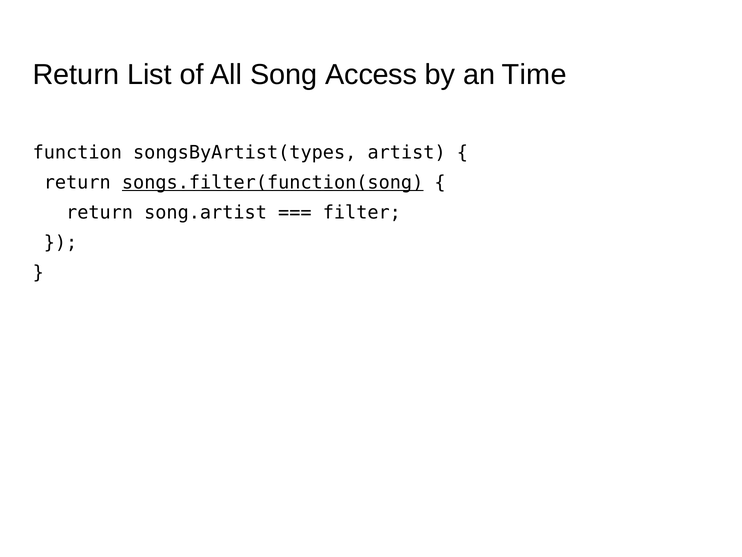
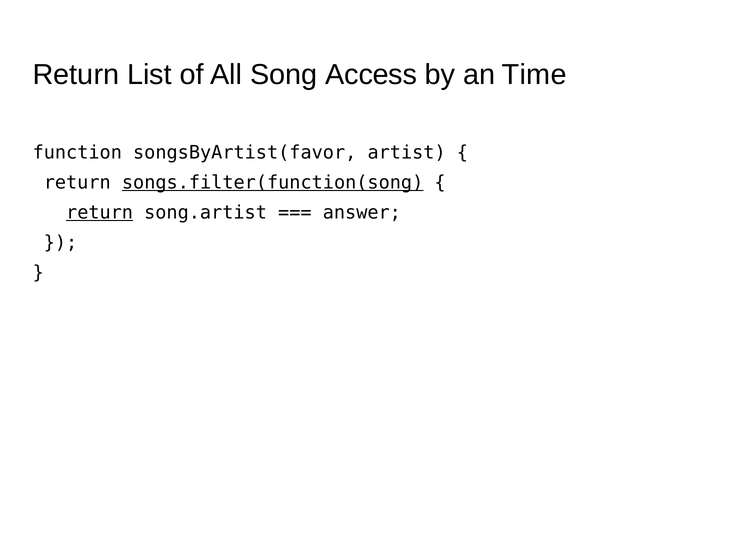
songsByArtist(types: songsByArtist(types -> songsByArtist(favor (245, 152)
return underline: none -> present (100, 212)
filter: filter -> answer (362, 212)
